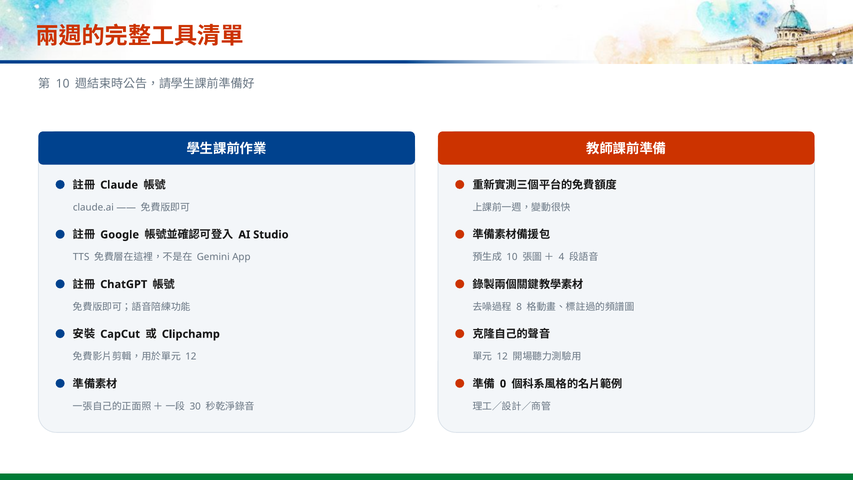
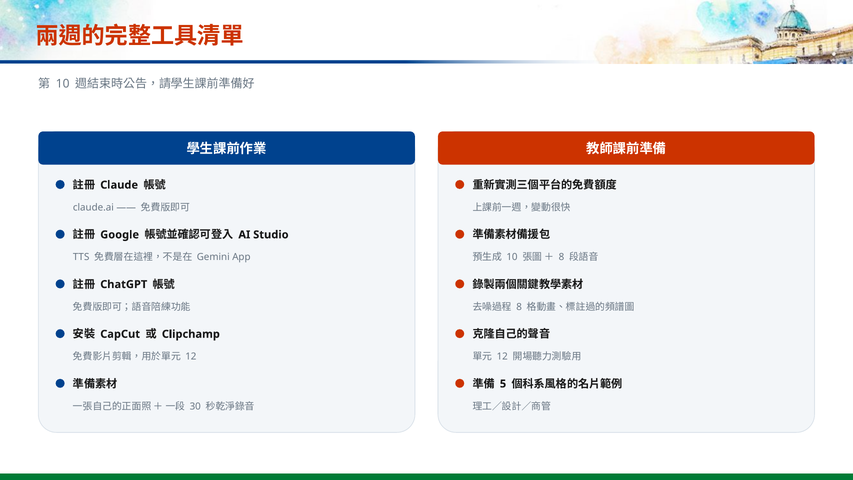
4: 4 -> 8 (561, 257)
0: 0 -> 5 (503, 384)
